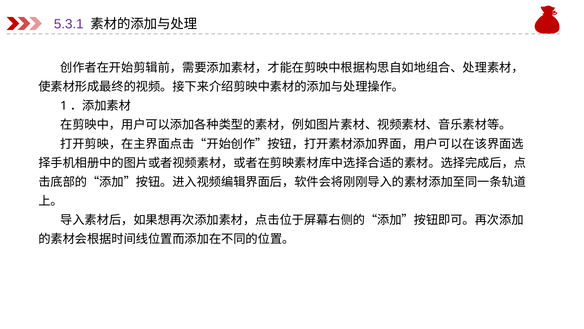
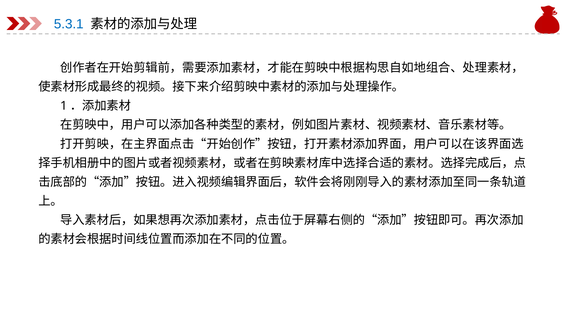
5.3.1 colour: purple -> blue (69, 24)
